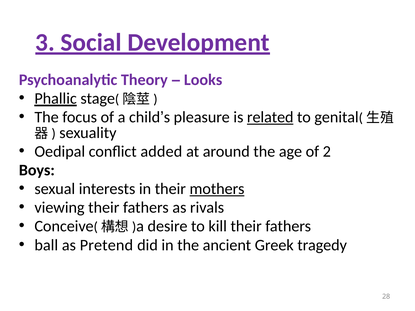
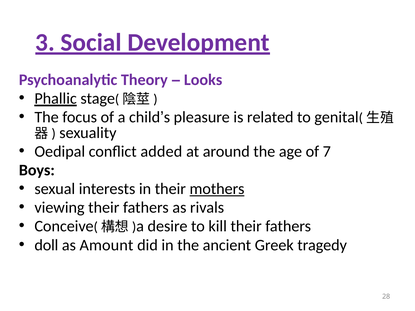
related underline: present -> none (270, 117)
2: 2 -> 7 (327, 152)
ball: ball -> doll (46, 245)
Pretend: Pretend -> Amount (106, 245)
